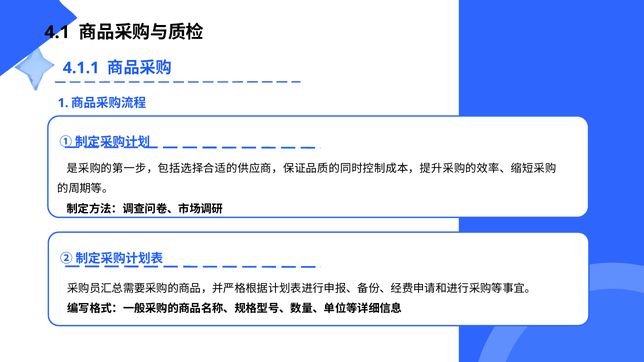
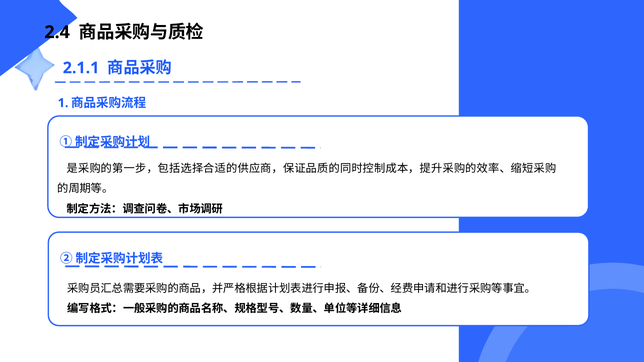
4.1: 4.1 -> 2.4 (57, 32)
4.1.1: 4.1.1 -> 2.1.1 (81, 68)
